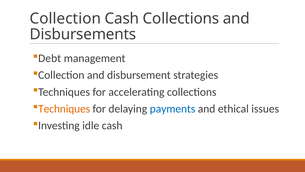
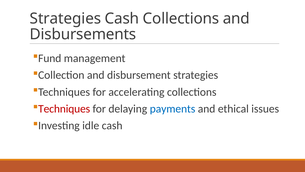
Collection: Collection -> Strategies (65, 19)
Debt: Debt -> Fund (50, 58)
Techniques colour: orange -> red (64, 109)
